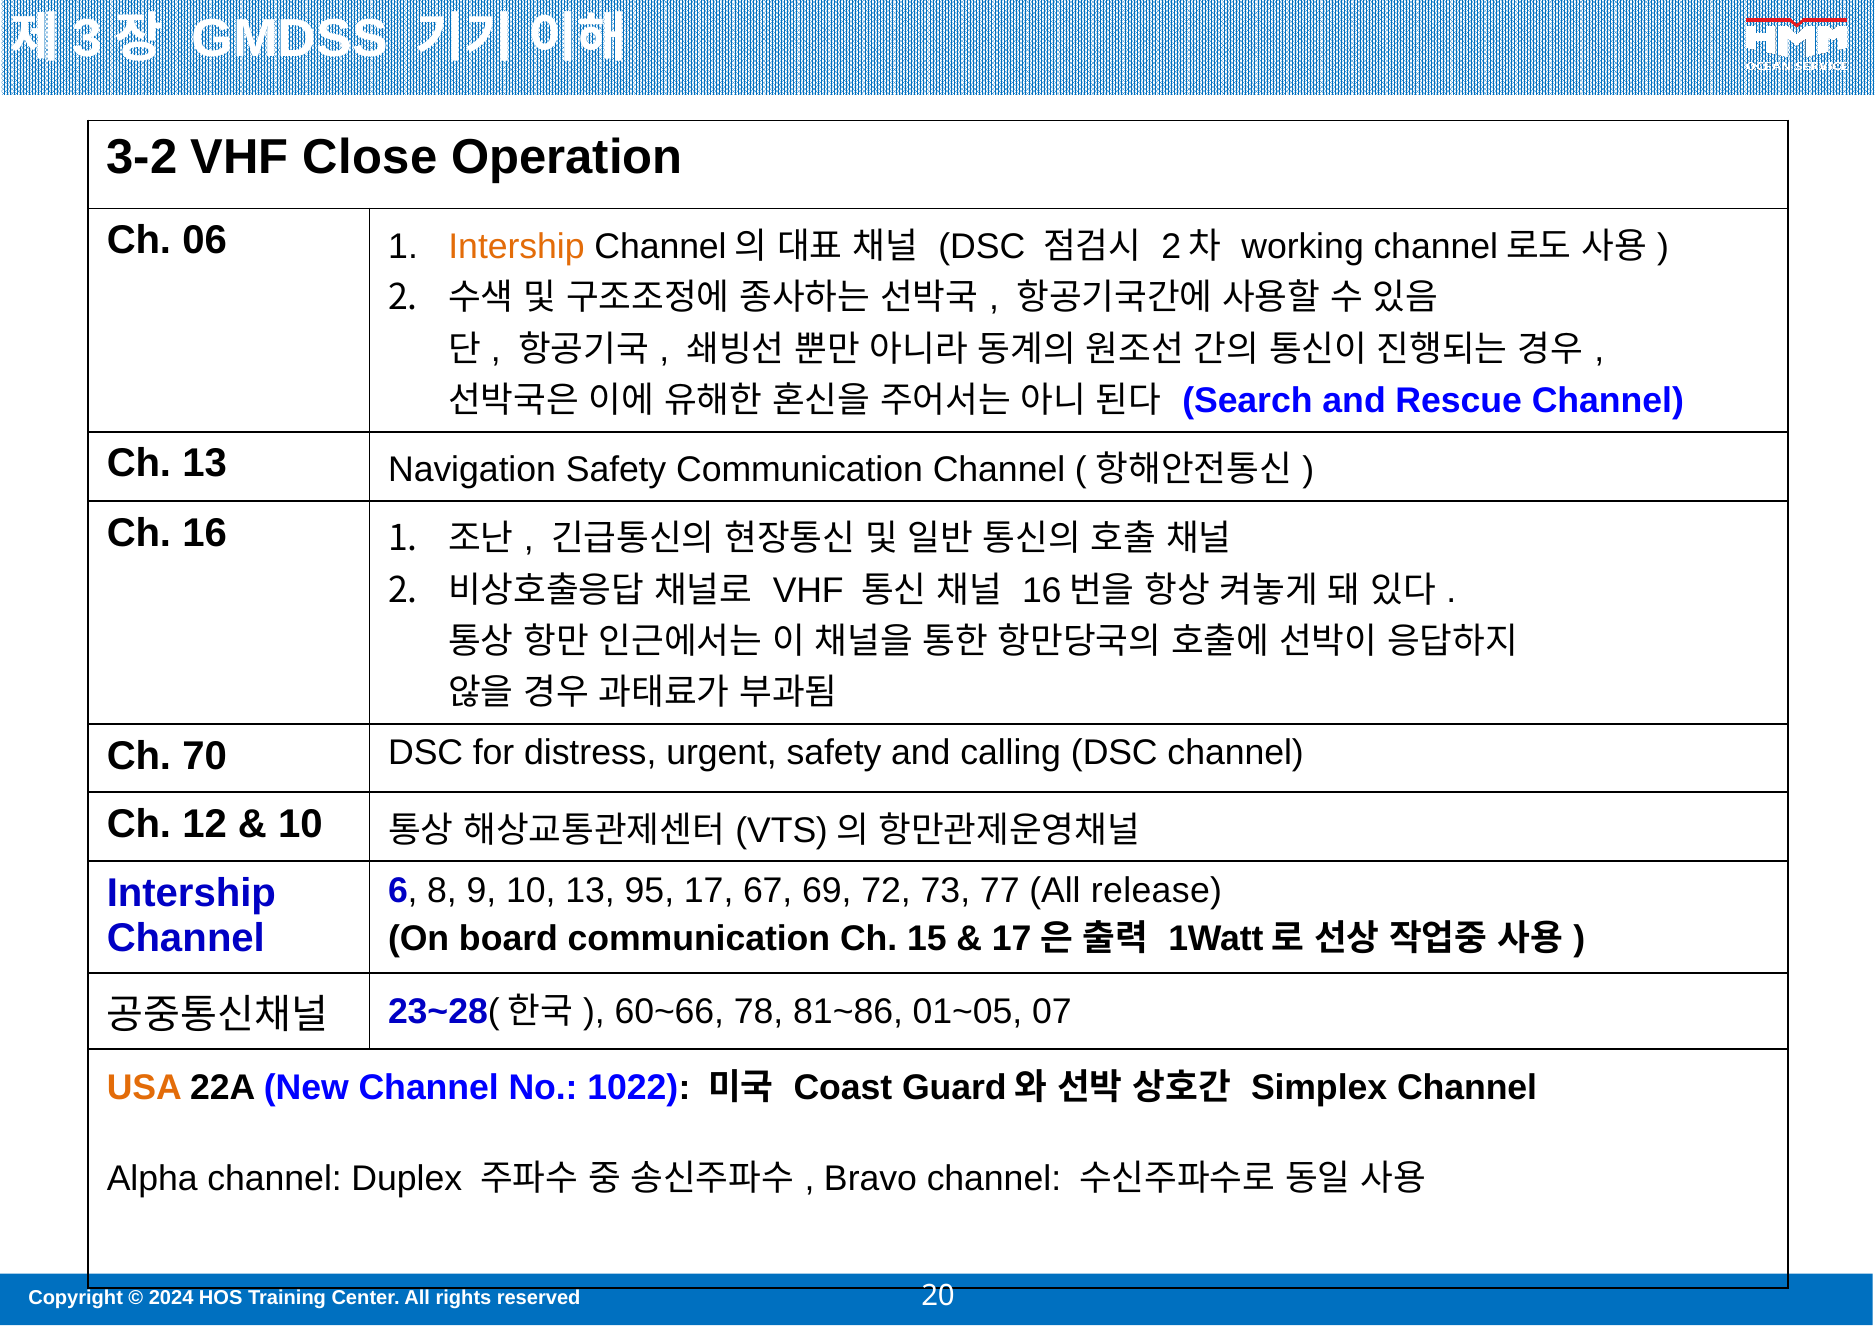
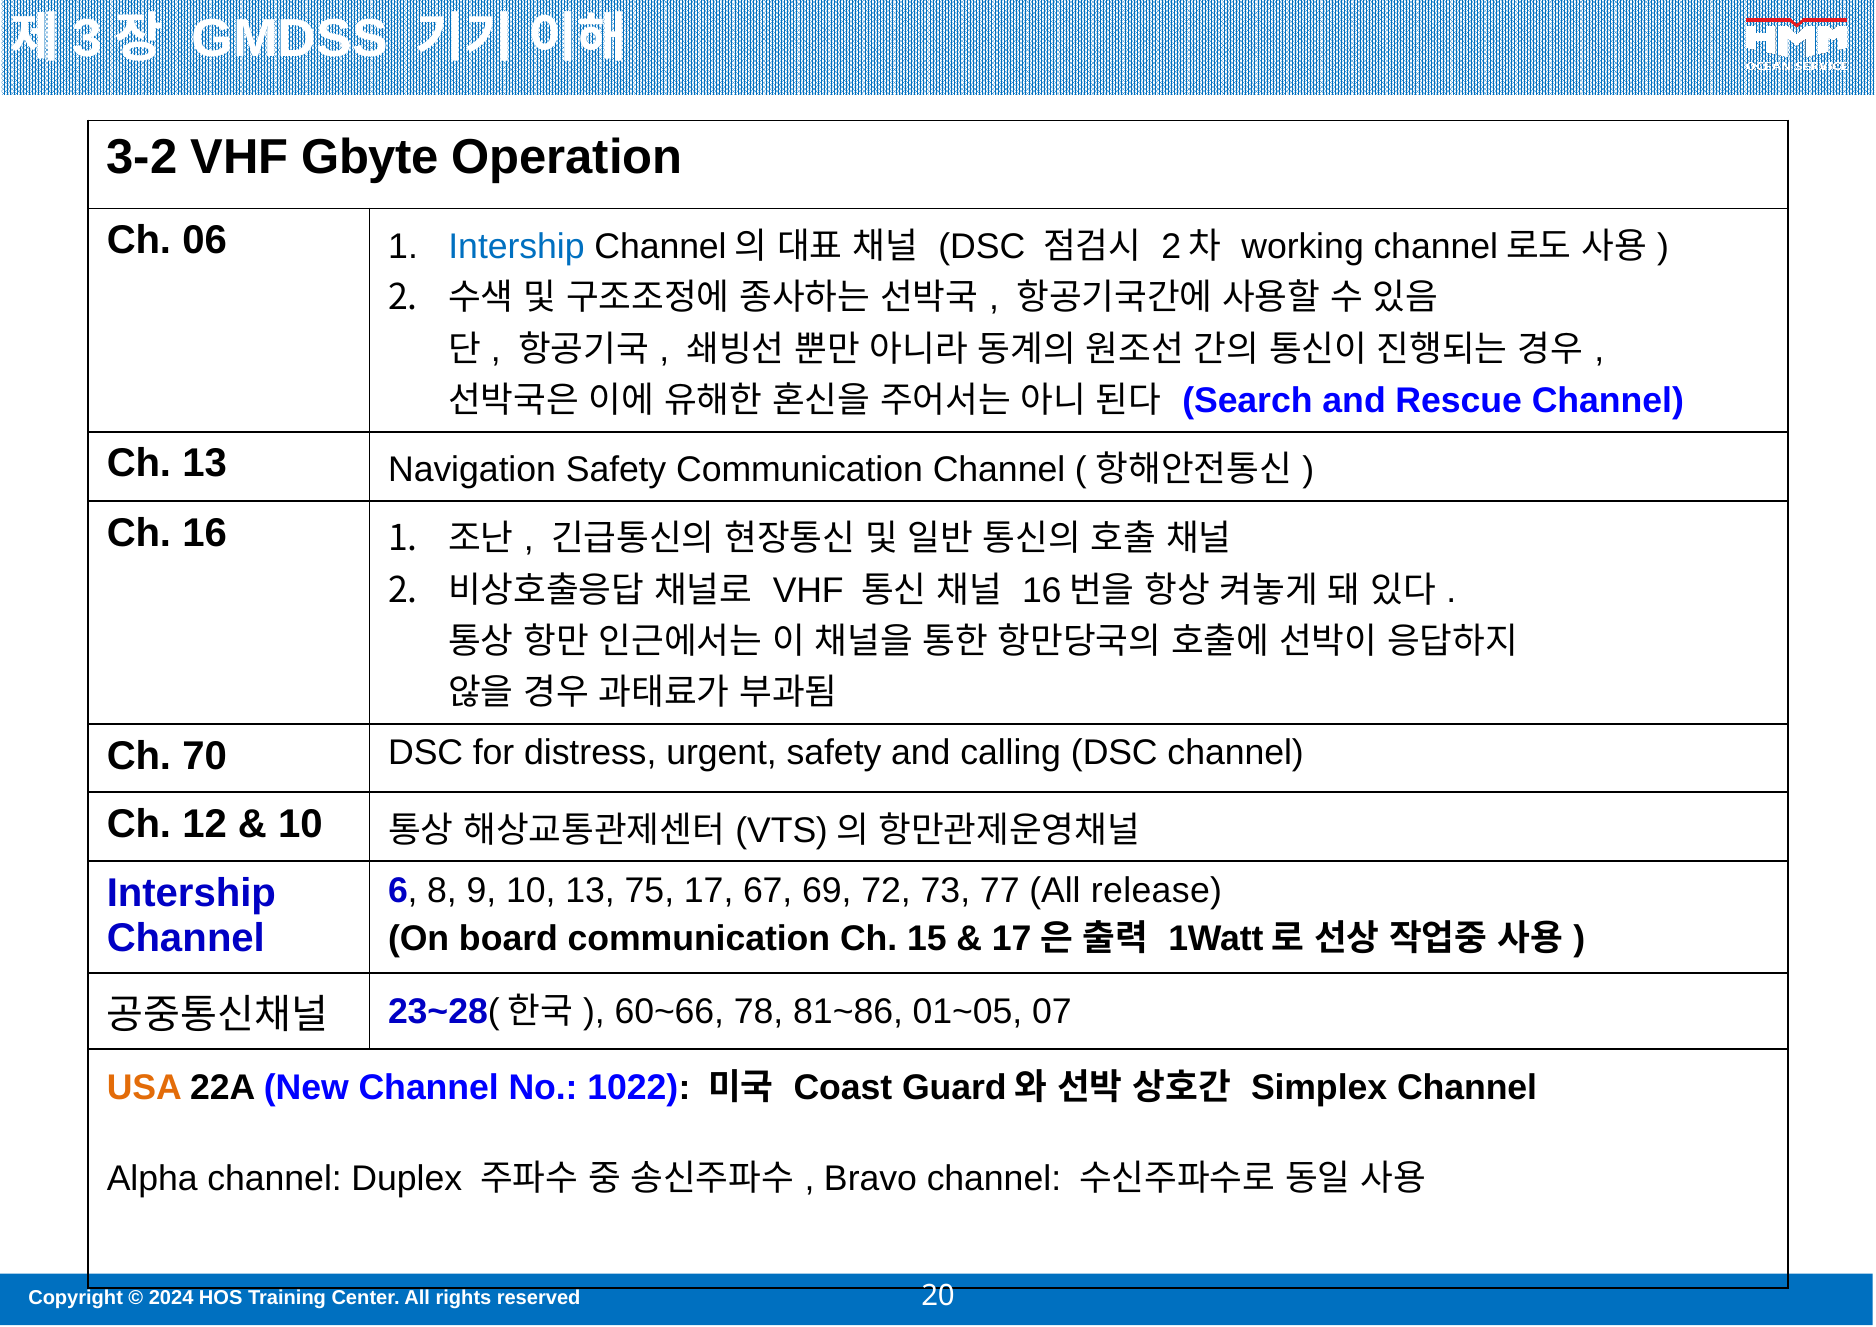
Close: Close -> Gbyte (370, 158)
Intership colour: orange -> blue (517, 247)
95: 95 -> 75 (649, 890)
